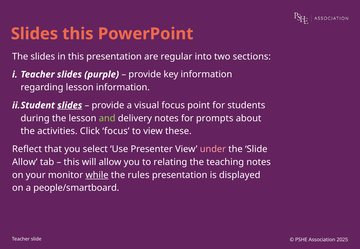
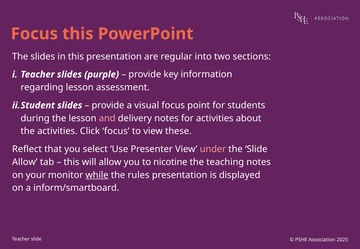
Slides: Slides -> Focus (34, 34)
lesson information: information -> assessment (123, 87)
slides underline: present -> none (70, 105)
and colour: light green -> pink (107, 118)
for prompts: prompts -> activities (215, 118)
relating: relating -> nicotine (170, 162)
people/smartboard: people/smartboard -> inform/smartboard (76, 188)
